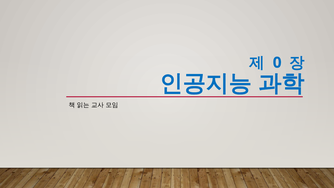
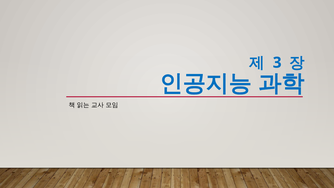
0: 0 -> 3 (277, 63)
